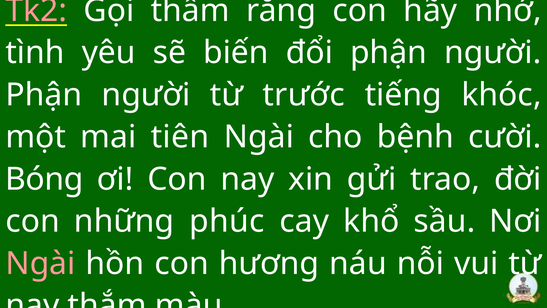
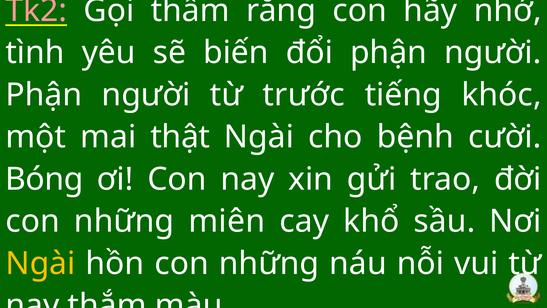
tiên: tiên -> thật (180, 137)
phúc: phúc -> miên (227, 221)
Ngài colour: pink -> yellow (40, 263)
hồn con hương: hương -> những (269, 263)
